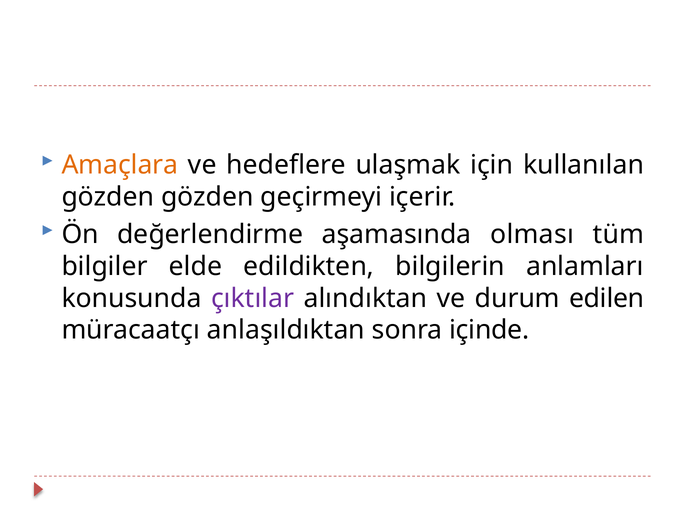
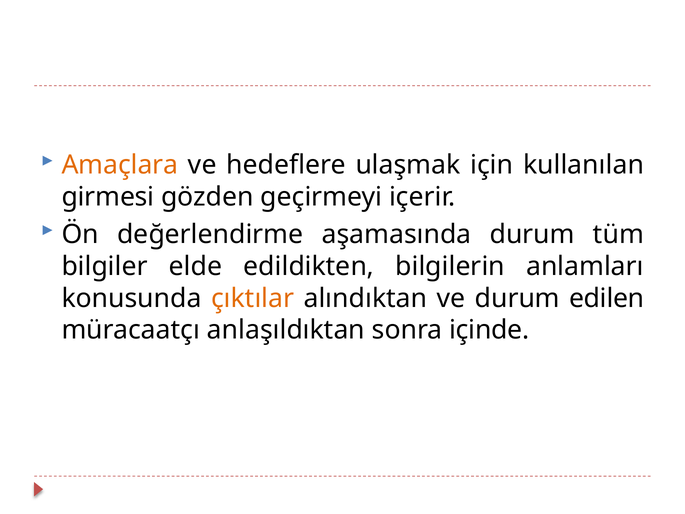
gözden: gözden -> girmesi (108, 197)
aşamasında olması: olması -> durum (532, 234)
çıktılar colour: purple -> orange (253, 298)
